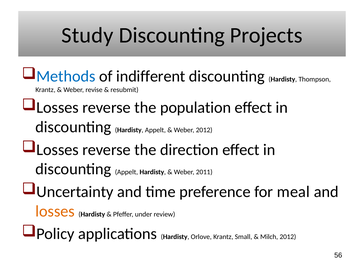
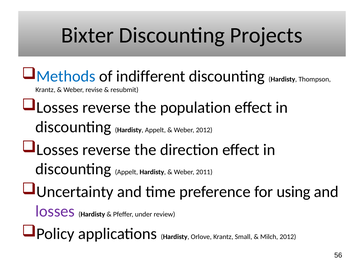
Study: Study -> Bixter (88, 35)
meal: meal -> using (294, 192)
losses colour: orange -> purple (55, 211)
